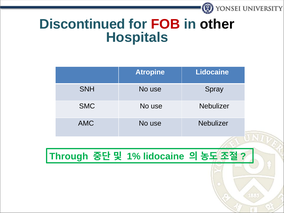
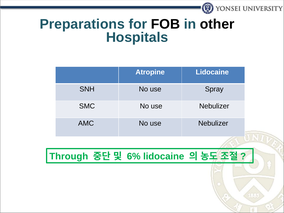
Discontinued: Discontinued -> Preparations (82, 24)
FOB colour: red -> black (165, 24)
1%: 1% -> 6% (134, 156)
